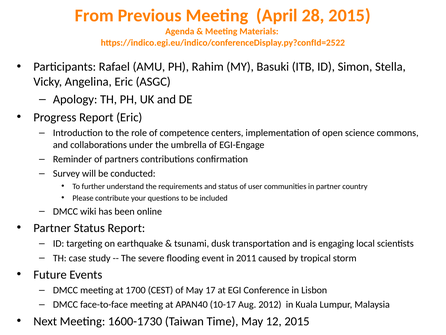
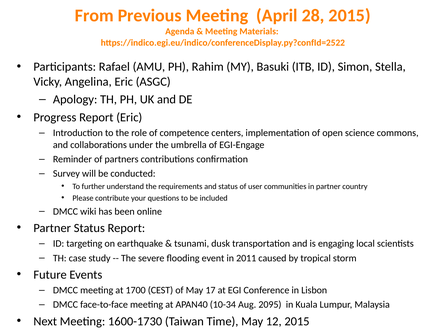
10-17: 10-17 -> 10-34 (223, 304)
2012: 2012 -> 2095 (270, 304)
